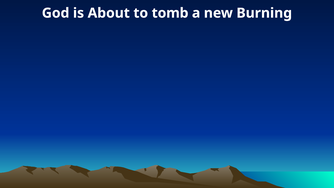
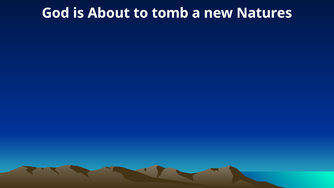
Burning: Burning -> Natures (264, 13)
